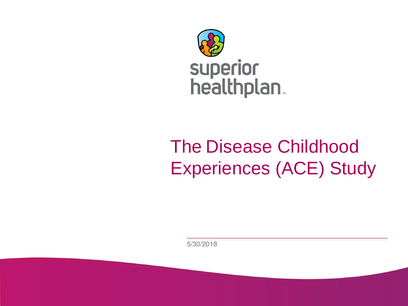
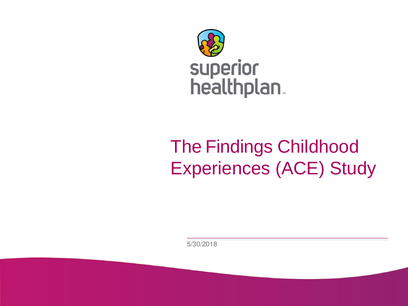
Disease: Disease -> Findings (239, 147)
